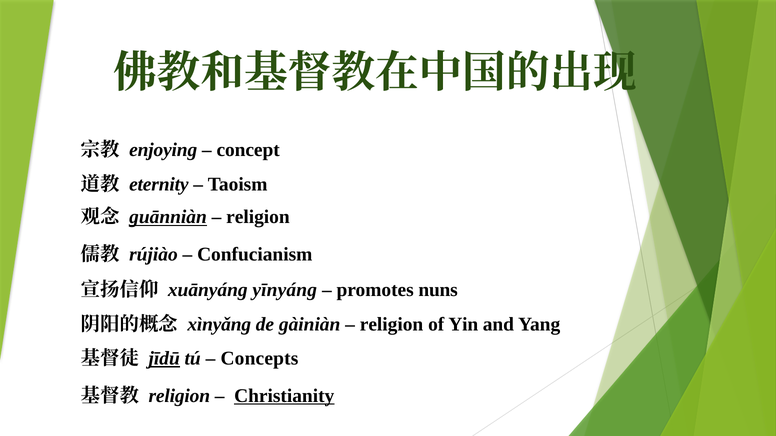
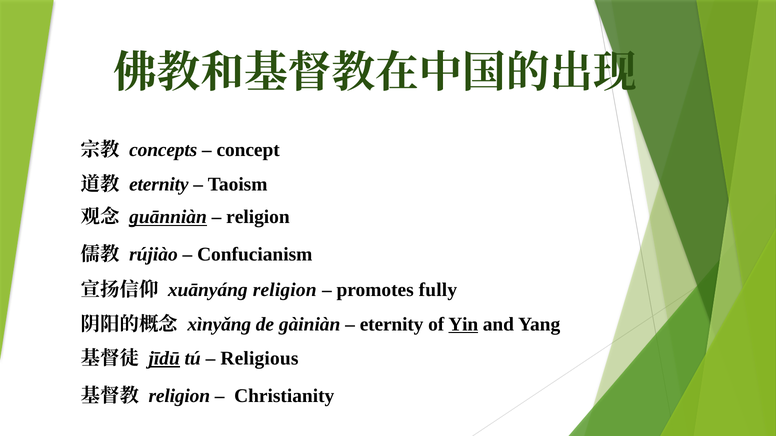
enjoying: enjoying -> concepts (163, 150)
xuānyáng yīnyáng: yīnyáng -> religion (285, 290)
nuns: nuns -> fully (438, 290)
religion: religion -> eternity (392, 325)
Yin underline: none -> present (463, 325)
Concepts: Concepts -> Religious (259, 359)
Christianity underline: present -> none (284, 396)
